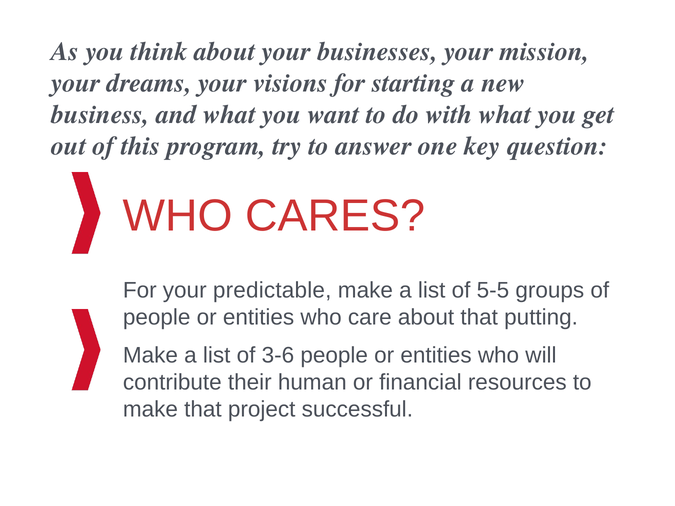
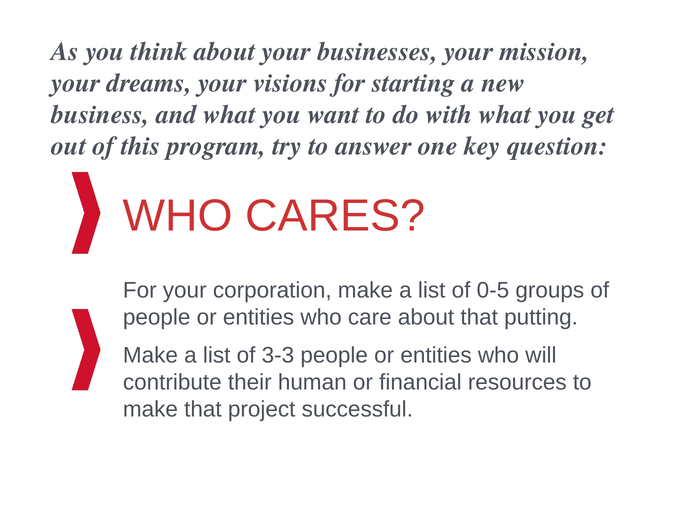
predictable: predictable -> corporation (272, 290)
5-5: 5-5 -> 0-5 (493, 290)
3-6: 3-6 -> 3-3 (278, 355)
